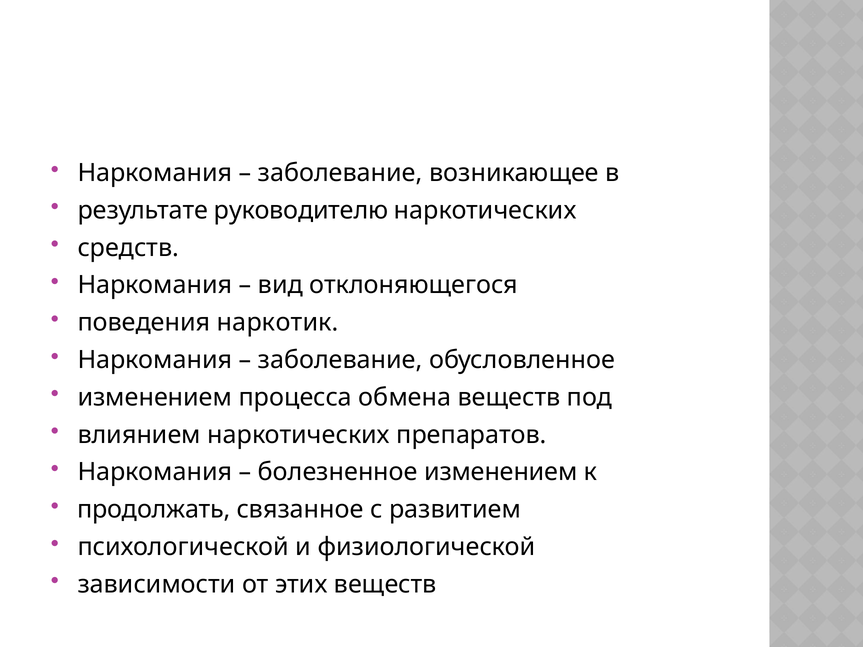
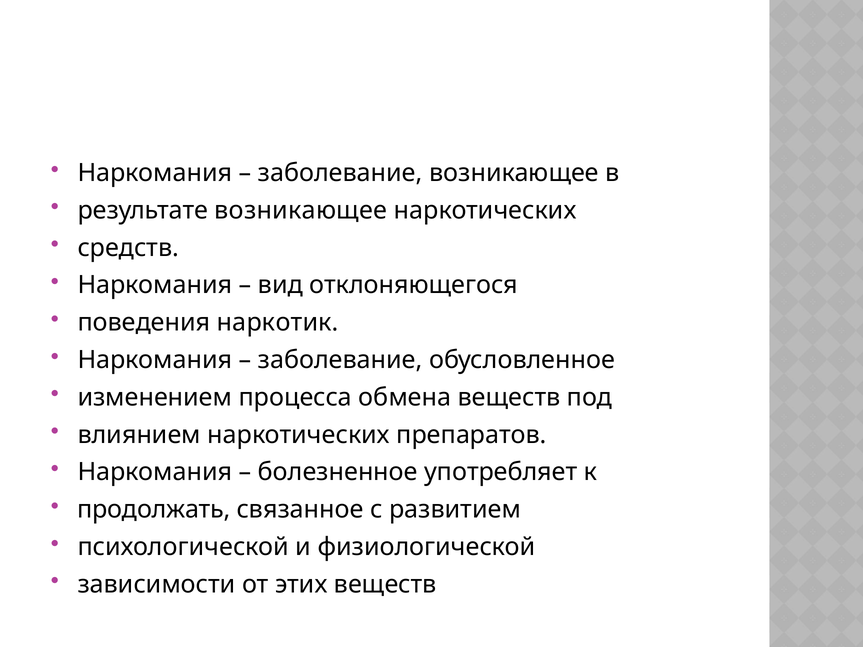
результате руководителю: руководителю -> возникающее (301, 210)
болезненное изменением: изменением -> употребляет (501, 472)
